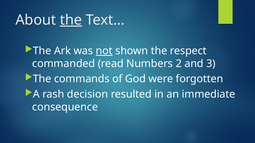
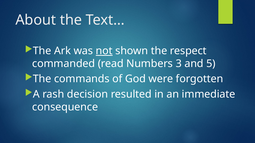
the underline: present -> none (71, 20)
2: 2 -> 3 (179, 64)
3: 3 -> 5 (211, 64)
